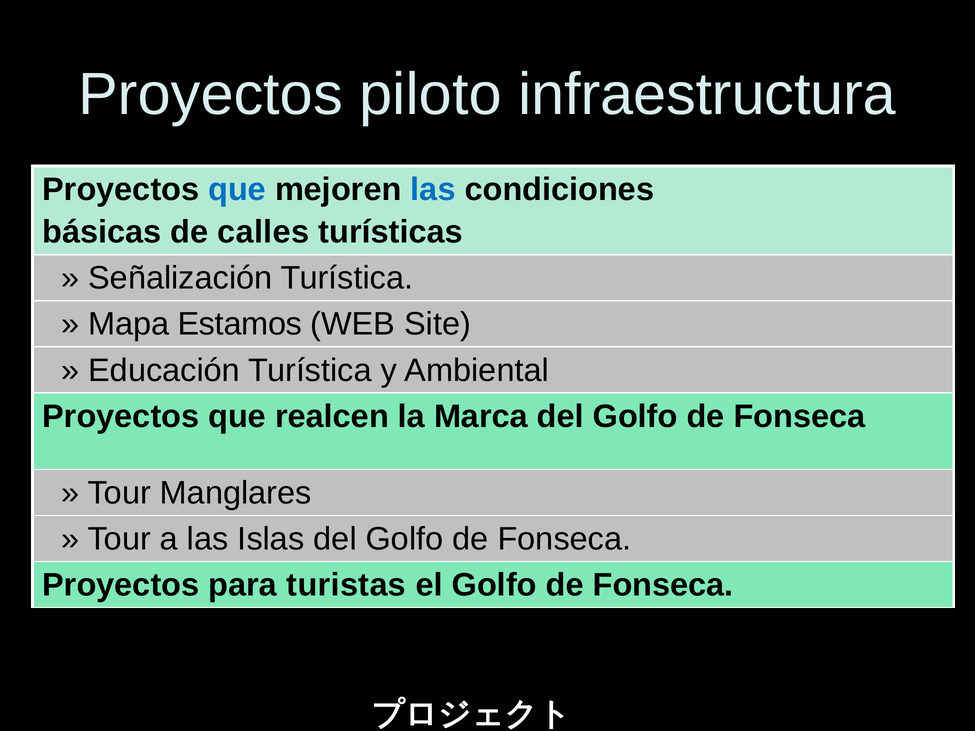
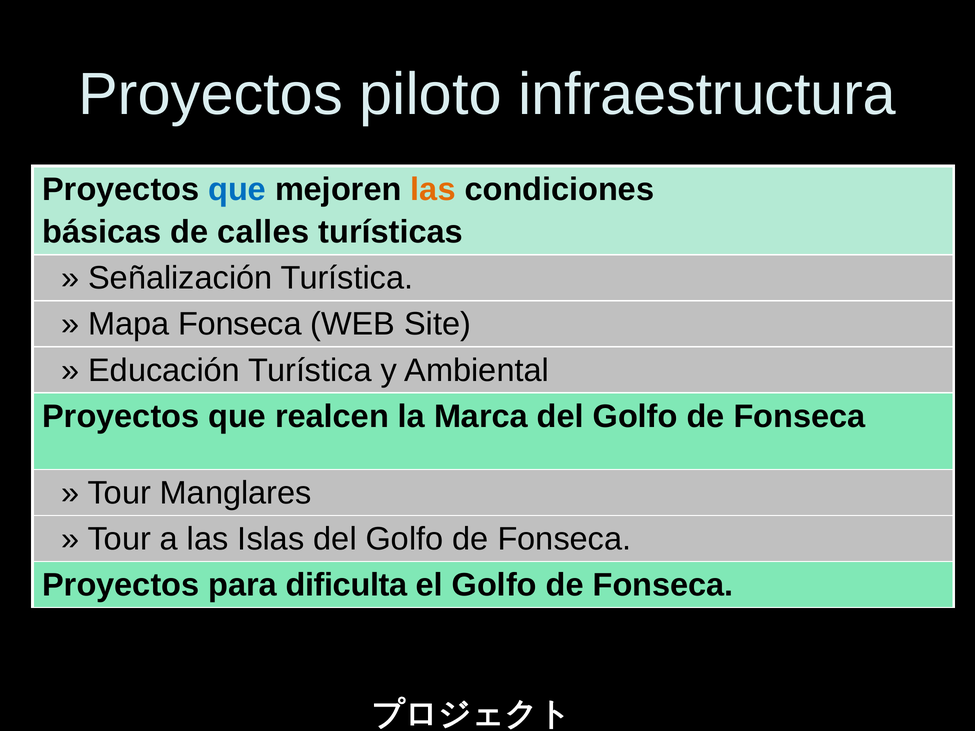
las colour: blue -> orange (433, 190)
Mapa Estamos: Estamos -> Fonseca (240, 324)
turistas: turistas -> dificulta (347, 585)
